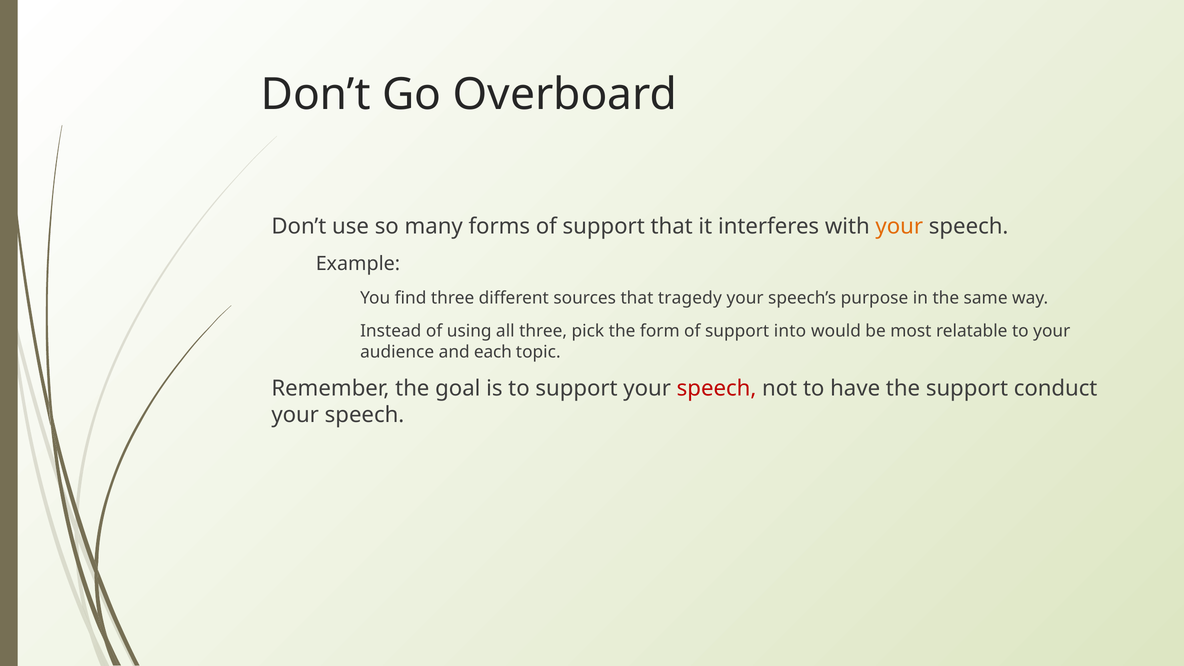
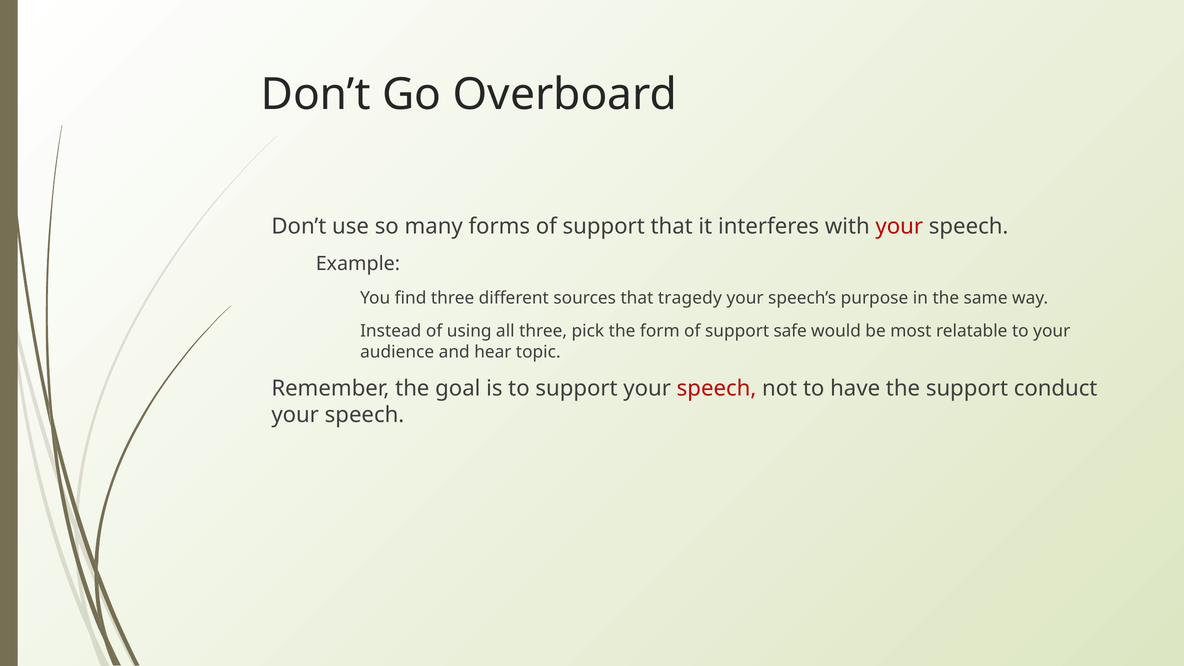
your colour: orange -> red (899, 227)
into: into -> safe (790, 331)
each: each -> hear (493, 352)
